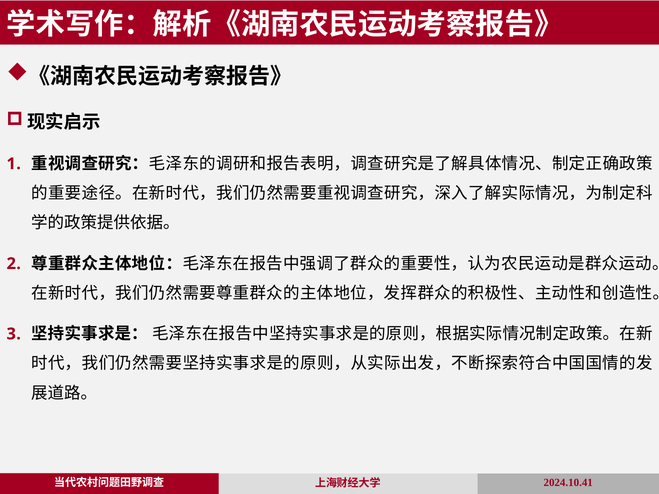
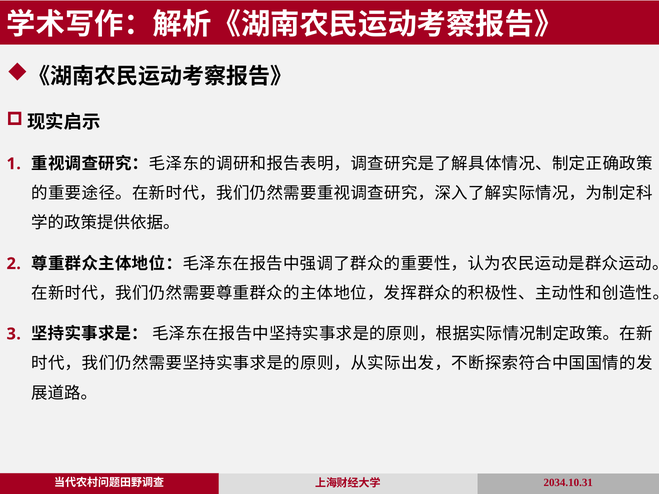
2024.10.41: 2024.10.41 -> 2034.10.31 (568, 483)
